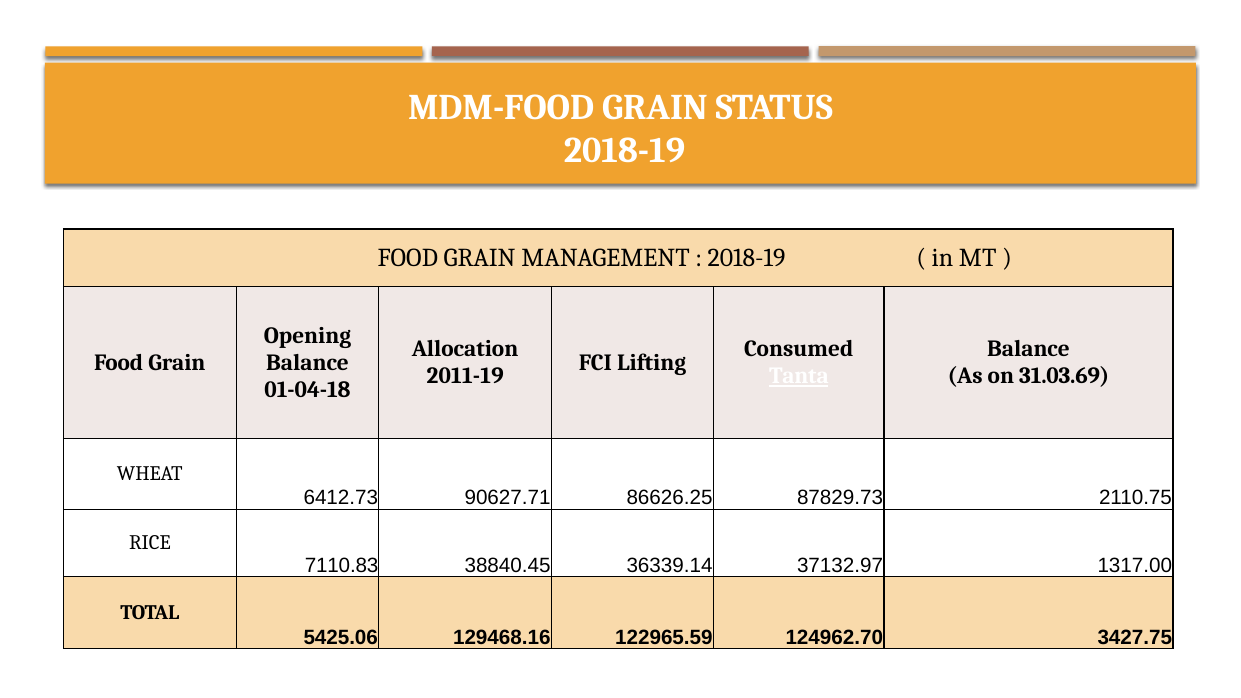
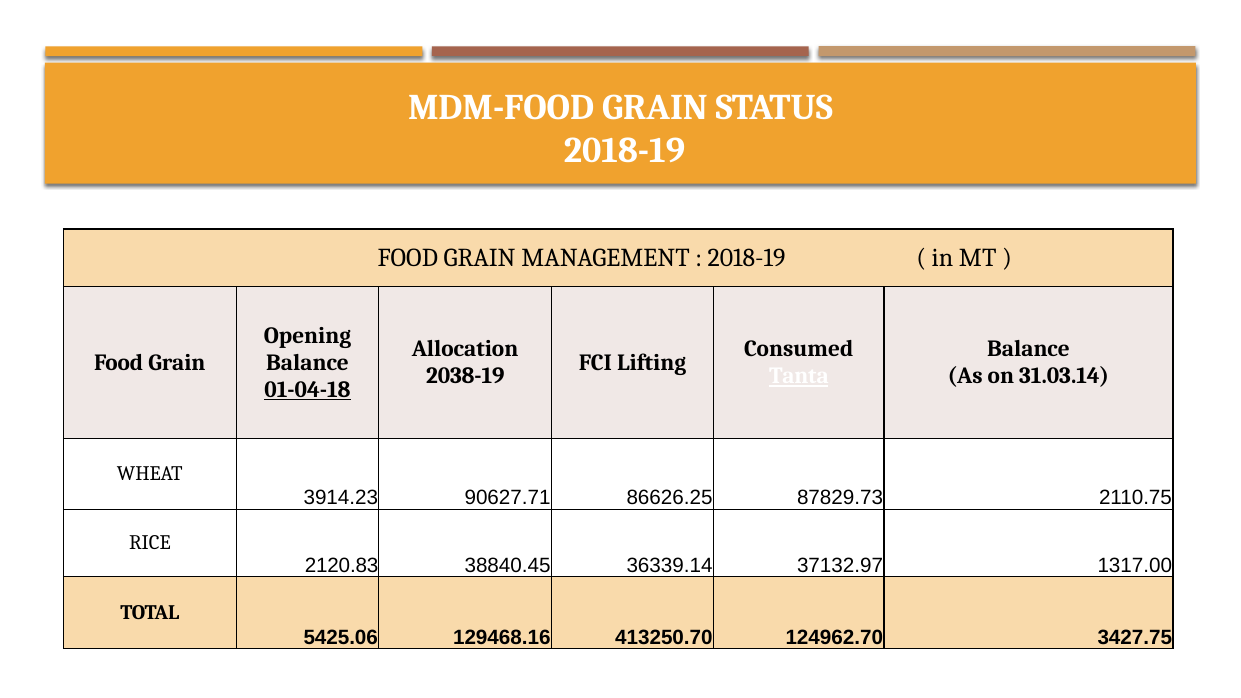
2011-19: 2011-19 -> 2038-19 (465, 376)
31.03.69: 31.03.69 -> 31.03.14 (1064, 376)
01-04-18 underline: none -> present (308, 389)
6412.73: 6412.73 -> 3914.23 (341, 498)
7110.83: 7110.83 -> 2120.83 (342, 566)
122965.59: 122965.59 -> 413250.70 (664, 637)
